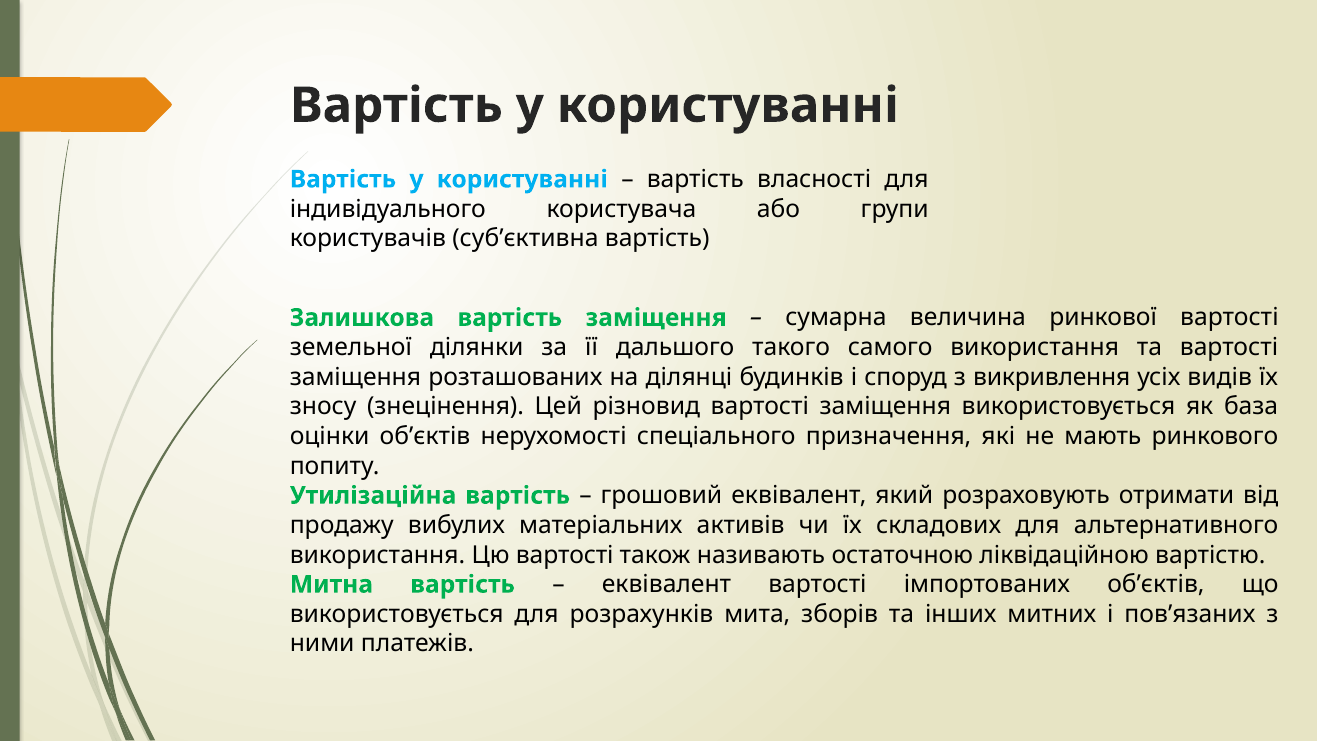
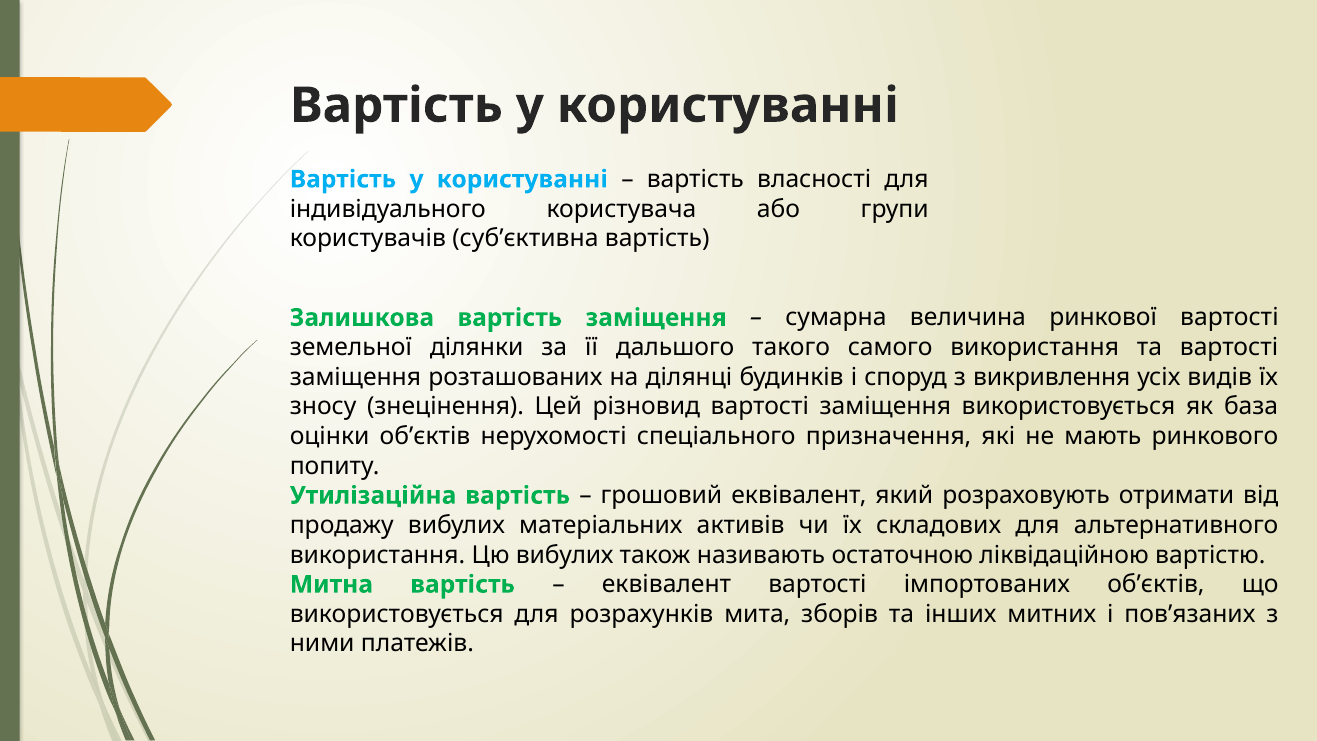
Цю вартості: вартості -> вибулих (565, 555)
